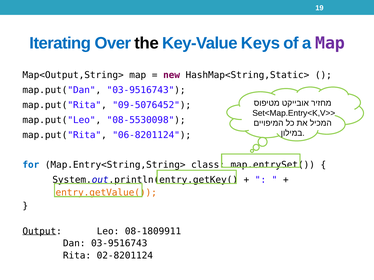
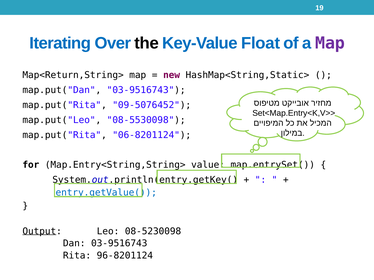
Keys: Keys -> Float (261, 43)
Map<Output,String>: Map<Output,String> -> Map<Return,String> (73, 75)
for colour: blue -> black (31, 165)
class: class -> value (208, 165)
entry.getValue( colour: orange -> blue (106, 193)
08-1809911: 08-1809911 -> 08-5230098 (153, 232)
02-8201124: 02-8201124 -> 96-8201124 (125, 256)
